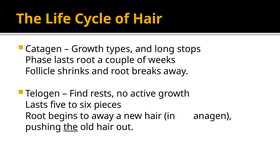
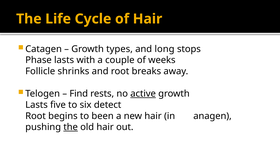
lasts root: root -> with (86, 60)
active underline: none -> present (143, 94)
pieces: pieces -> detect (108, 105)
to away: away -> been (103, 116)
